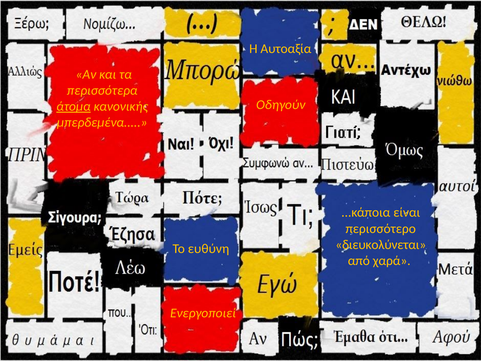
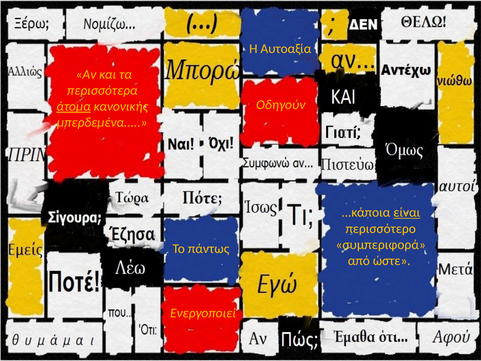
είναι underline: none -> present (407, 212)
διευκολύνεται: διευκολύνεται -> συμπεριφορά (381, 244)
ευθύνη: ευθύνη -> πάντως (209, 249)
χαρά: χαρά -> ώστε (392, 261)
